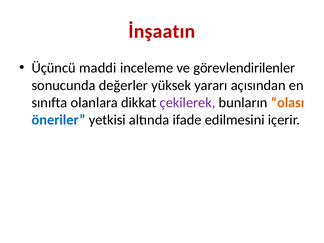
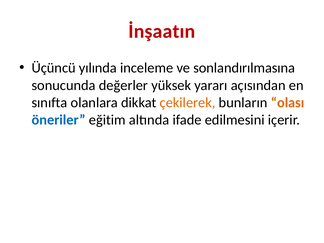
maddi: maddi -> yılında (98, 68)
görevlendirilenler: görevlendirilenler -> sonlandırılmasına (244, 68)
çekilerek colour: purple -> orange (188, 103)
yetkisi: yetkisi -> eğitim (107, 120)
